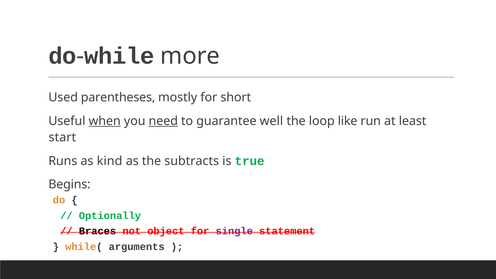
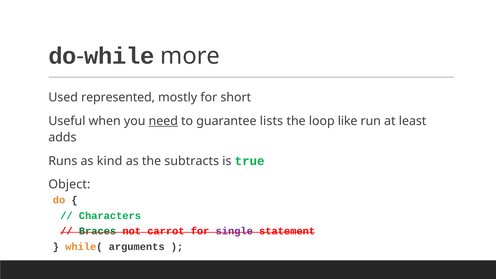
parentheses: parentheses -> represented (118, 97)
when underline: present -> none (105, 121)
well: well -> lists (271, 121)
start: start -> adds (62, 137)
Begins: Begins -> Object (69, 185)
Optionally: Optionally -> Characters (110, 216)
Braces colour: black -> green (98, 231)
object: object -> carrot (166, 231)
